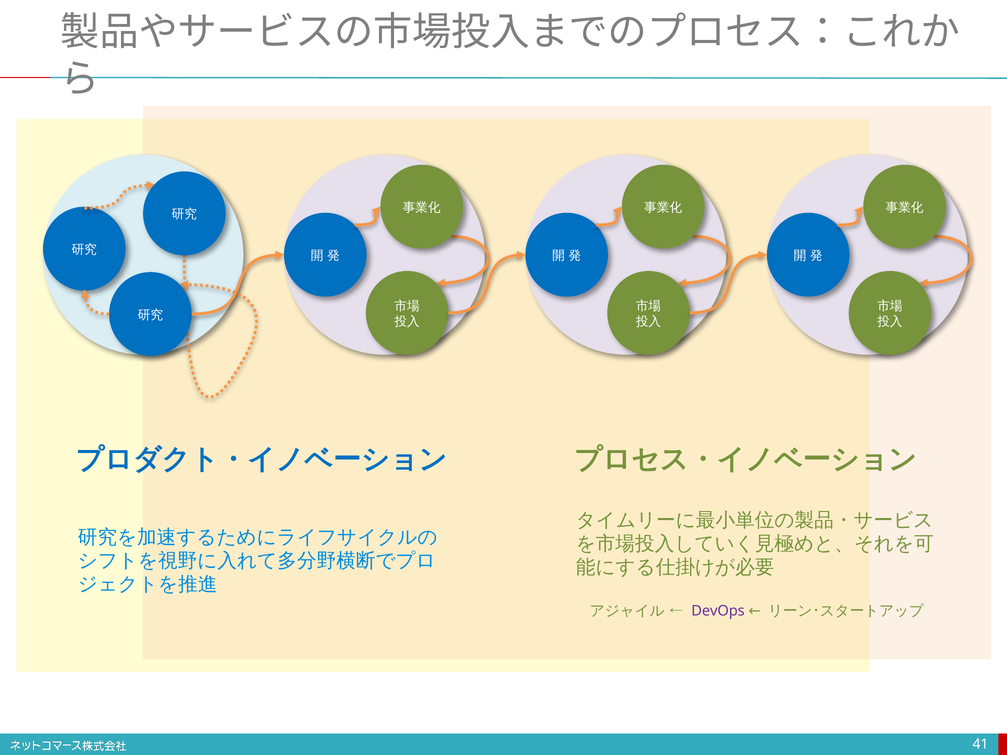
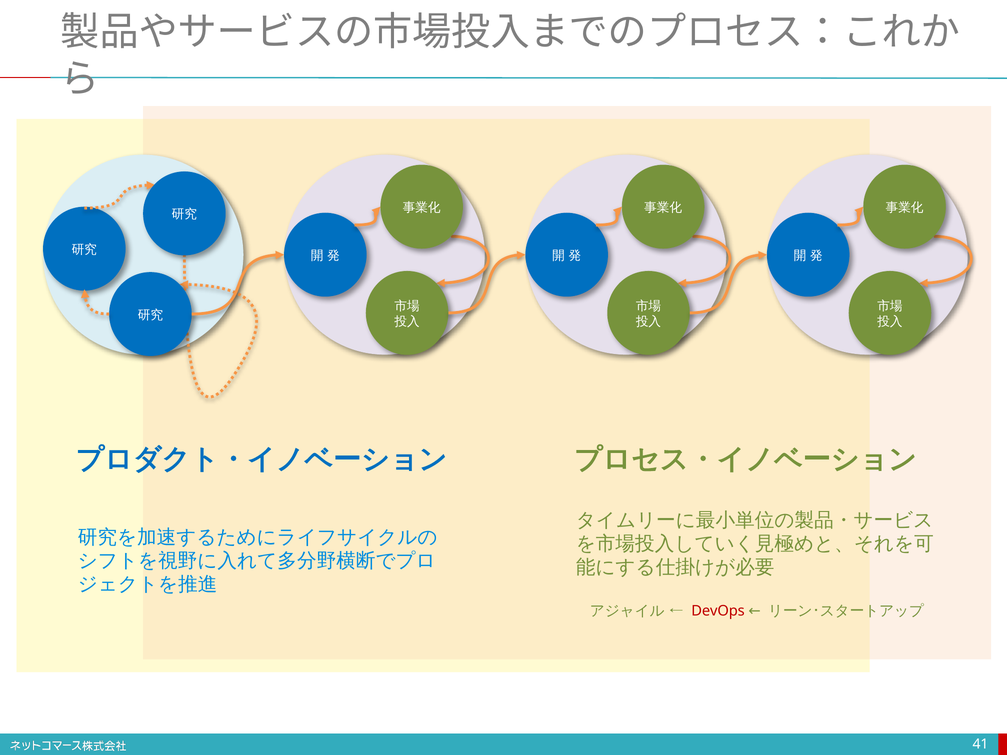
DevOps colour: purple -> red (718, 611)
